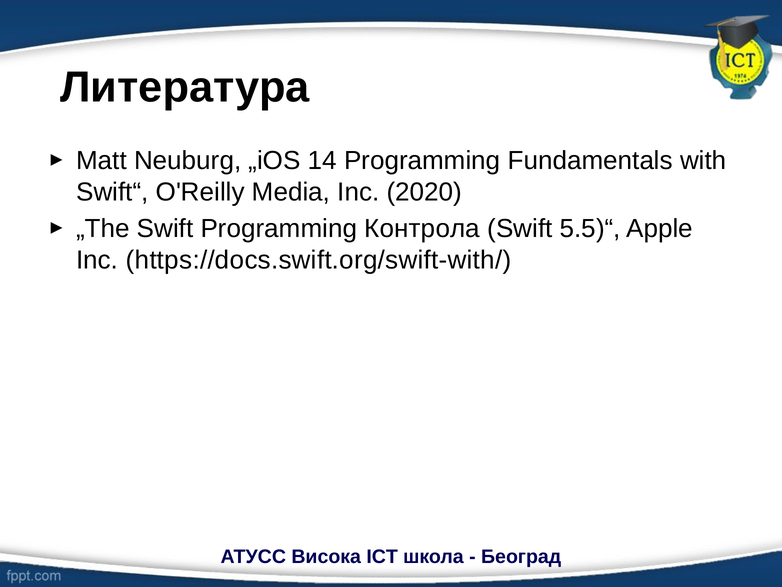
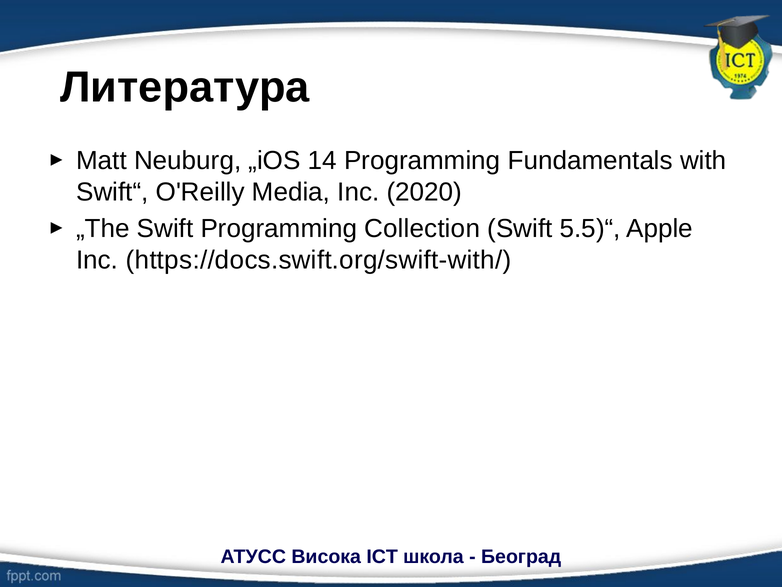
Контрола: Контрола -> Collection (422, 228)
